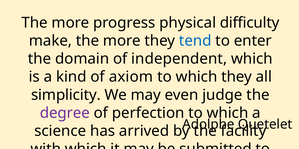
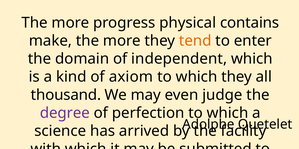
difficulty: difficulty -> contains (250, 23)
tend colour: blue -> orange (195, 41)
simplicity: simplicity -> thousand (66, 95)
